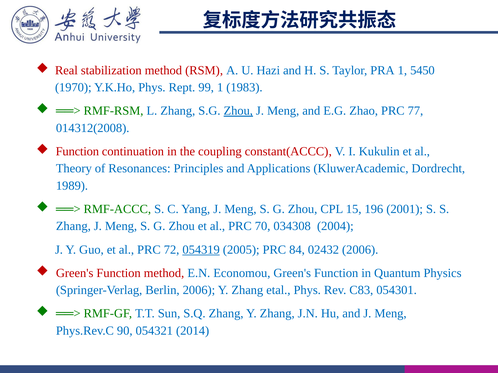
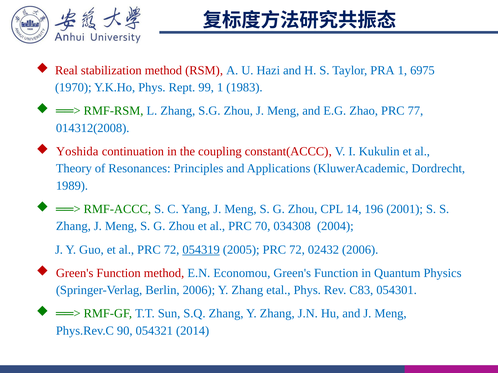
5450: 5450 -> 6975 (422, 70)
Zhou underline: present -> none (238, 111)
Function: Function -> Yoshida (77, 152)
15: 15 -> 14 (354, 209)
2005 PRC 84: 84 -> 72 (297, 250)
